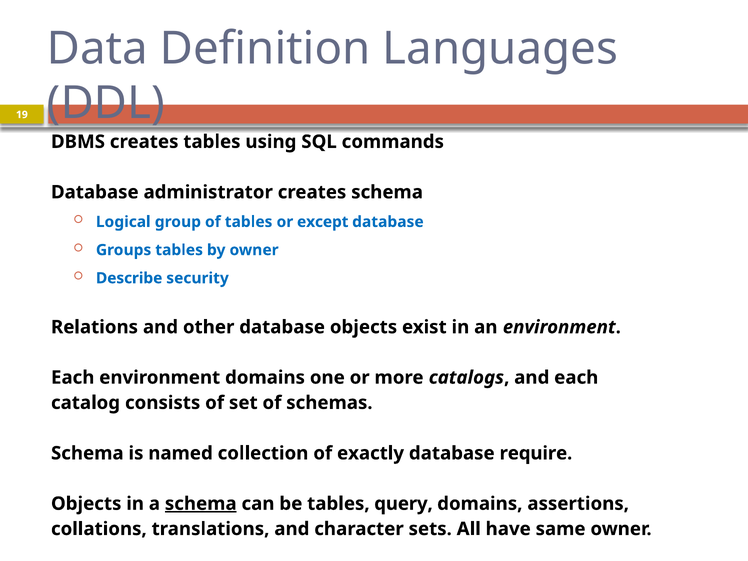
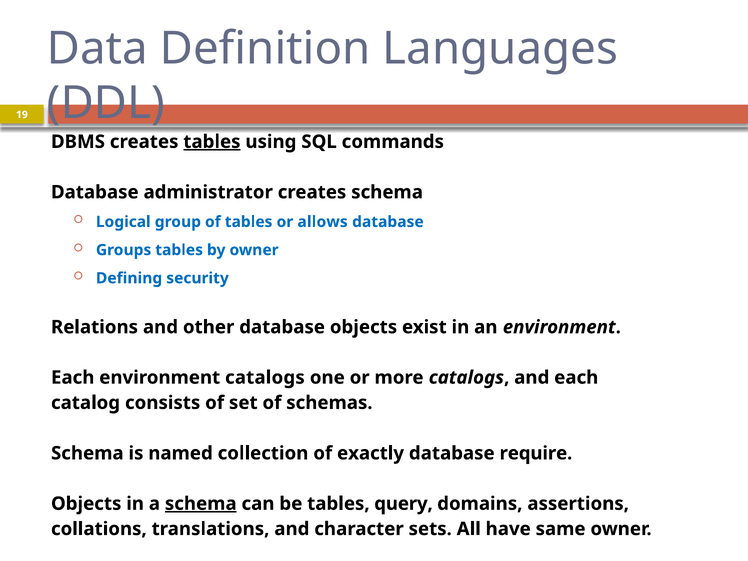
tables underline: none -> present (212, 142)
except: except -> allows (323, 222)
Describe: Describe -> Defining (129, 278)
environment domains: domains -> catalogs (265, 378)
